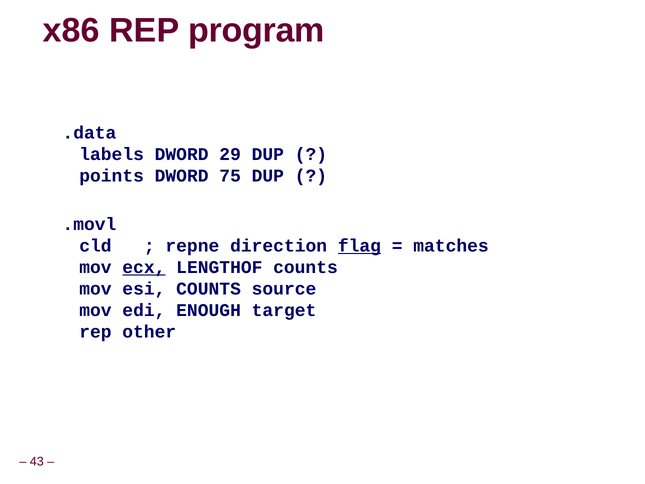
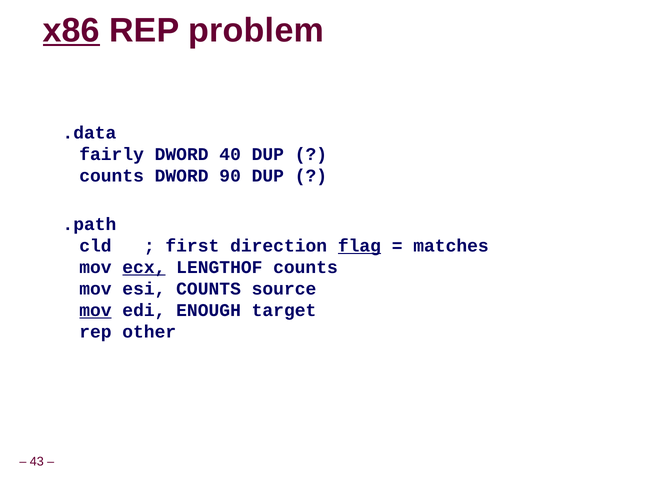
x86 underline: none -> present (71, 30)
program: program -> problem (256, 30)
labels: labels -> fairly (112, 154)
29: 29 -> 40 (230, 154)
points: points -> counts (112, 176)
75: 75 -> 90 (230, 176)
.movl: .movl -> .path (89, 224)
repne: repne -> first (192, 246)
mov underline: none -> present (95, 310)
